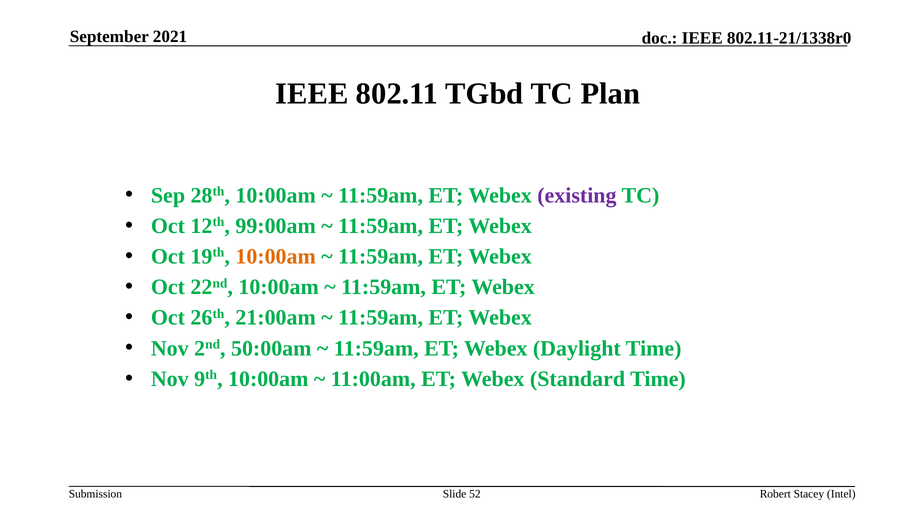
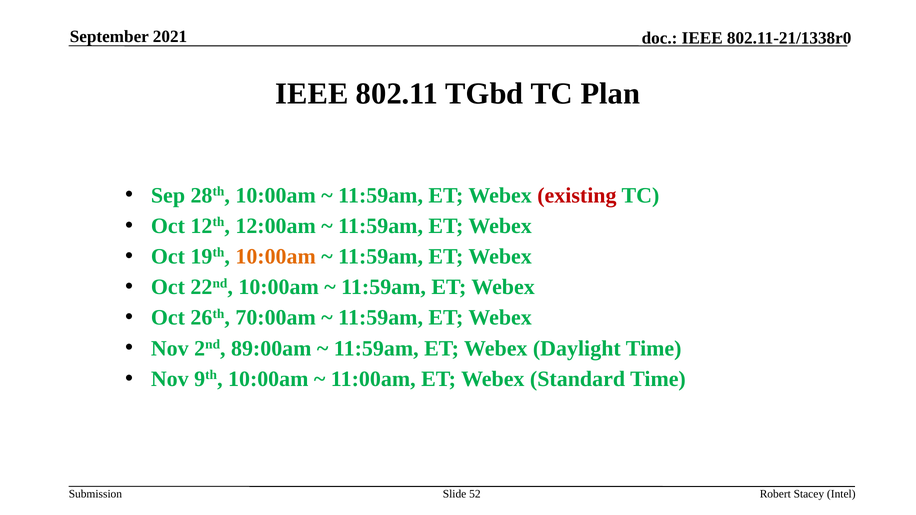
existing colour: purple -> red (577, 195)
99:00am: 99:00am -> 12:00am (276, 226)
21:00am: 21:00am -> 70:00am (276, 318)
50:00am: 50:00am -> 89:00am (271, 348)
